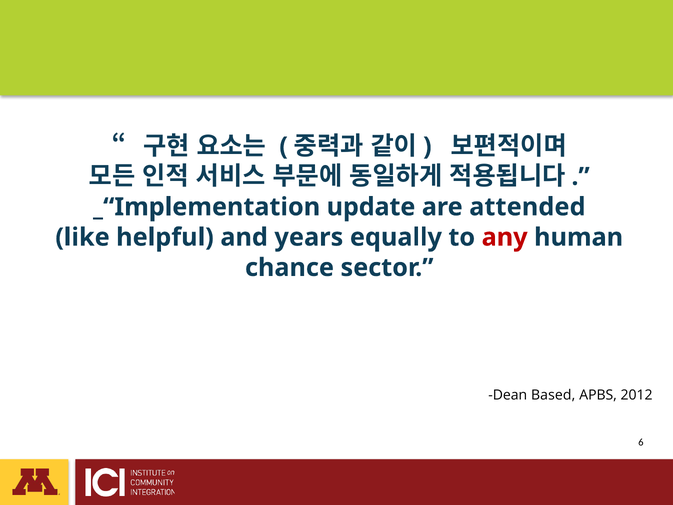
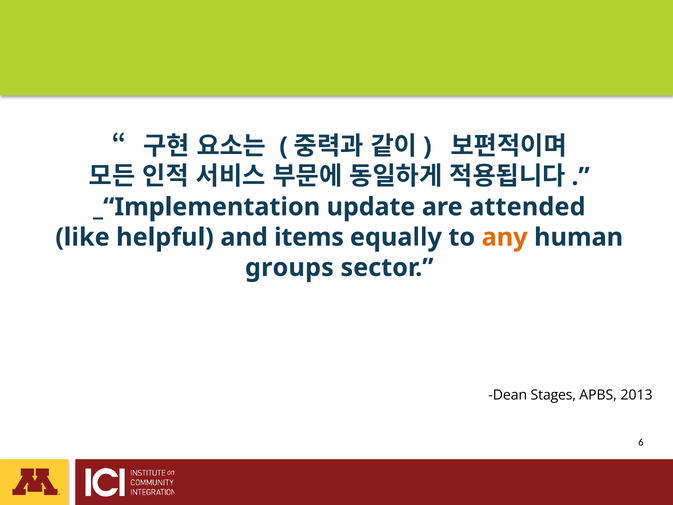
years: years -> items (309, 237)
any colour: red -> orange (505, 237)
chance: chance -> groups (289, 267)
Based: Based -> Stages (553, 395)
2012: 2012 -> 2013 (637, 395)
